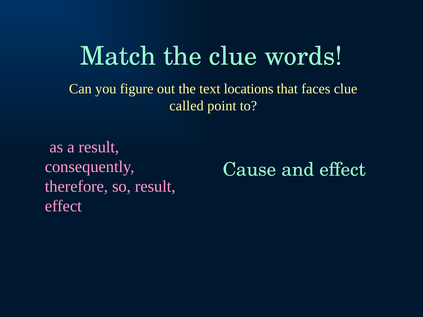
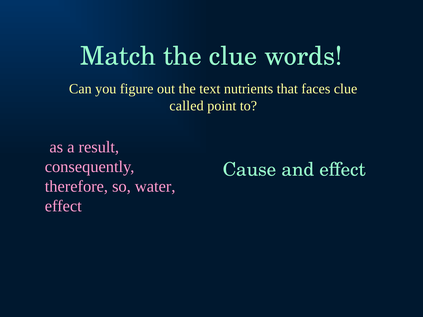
locations: locations -> nutrients (249, 89)
so result: result -> water (155, 187)
